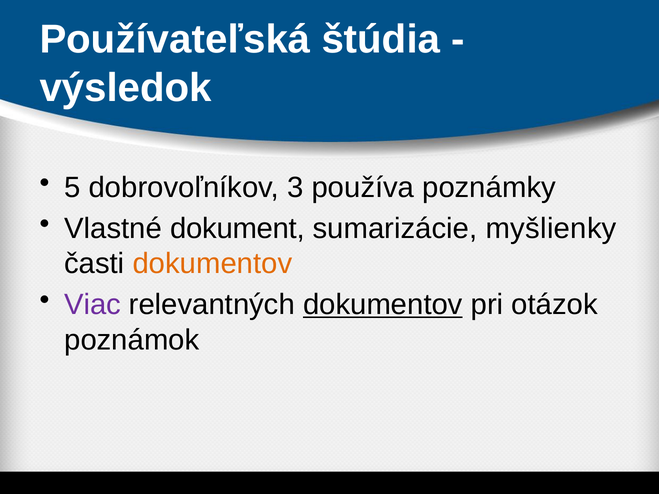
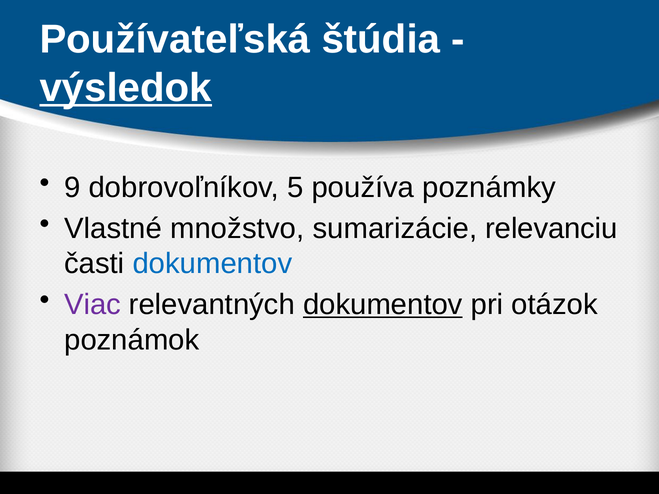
výsledok underline: none -> present (126, 88)
5: 5 -> 9 (72, 188)
3: 3 -> 5 (295, 188)
dokument: dokument -> množstvo (237, 229)
myšlienky: myšlienky -> relevanciu (551, 229)
dokumentov colour: orange -> blue (212, 264)
